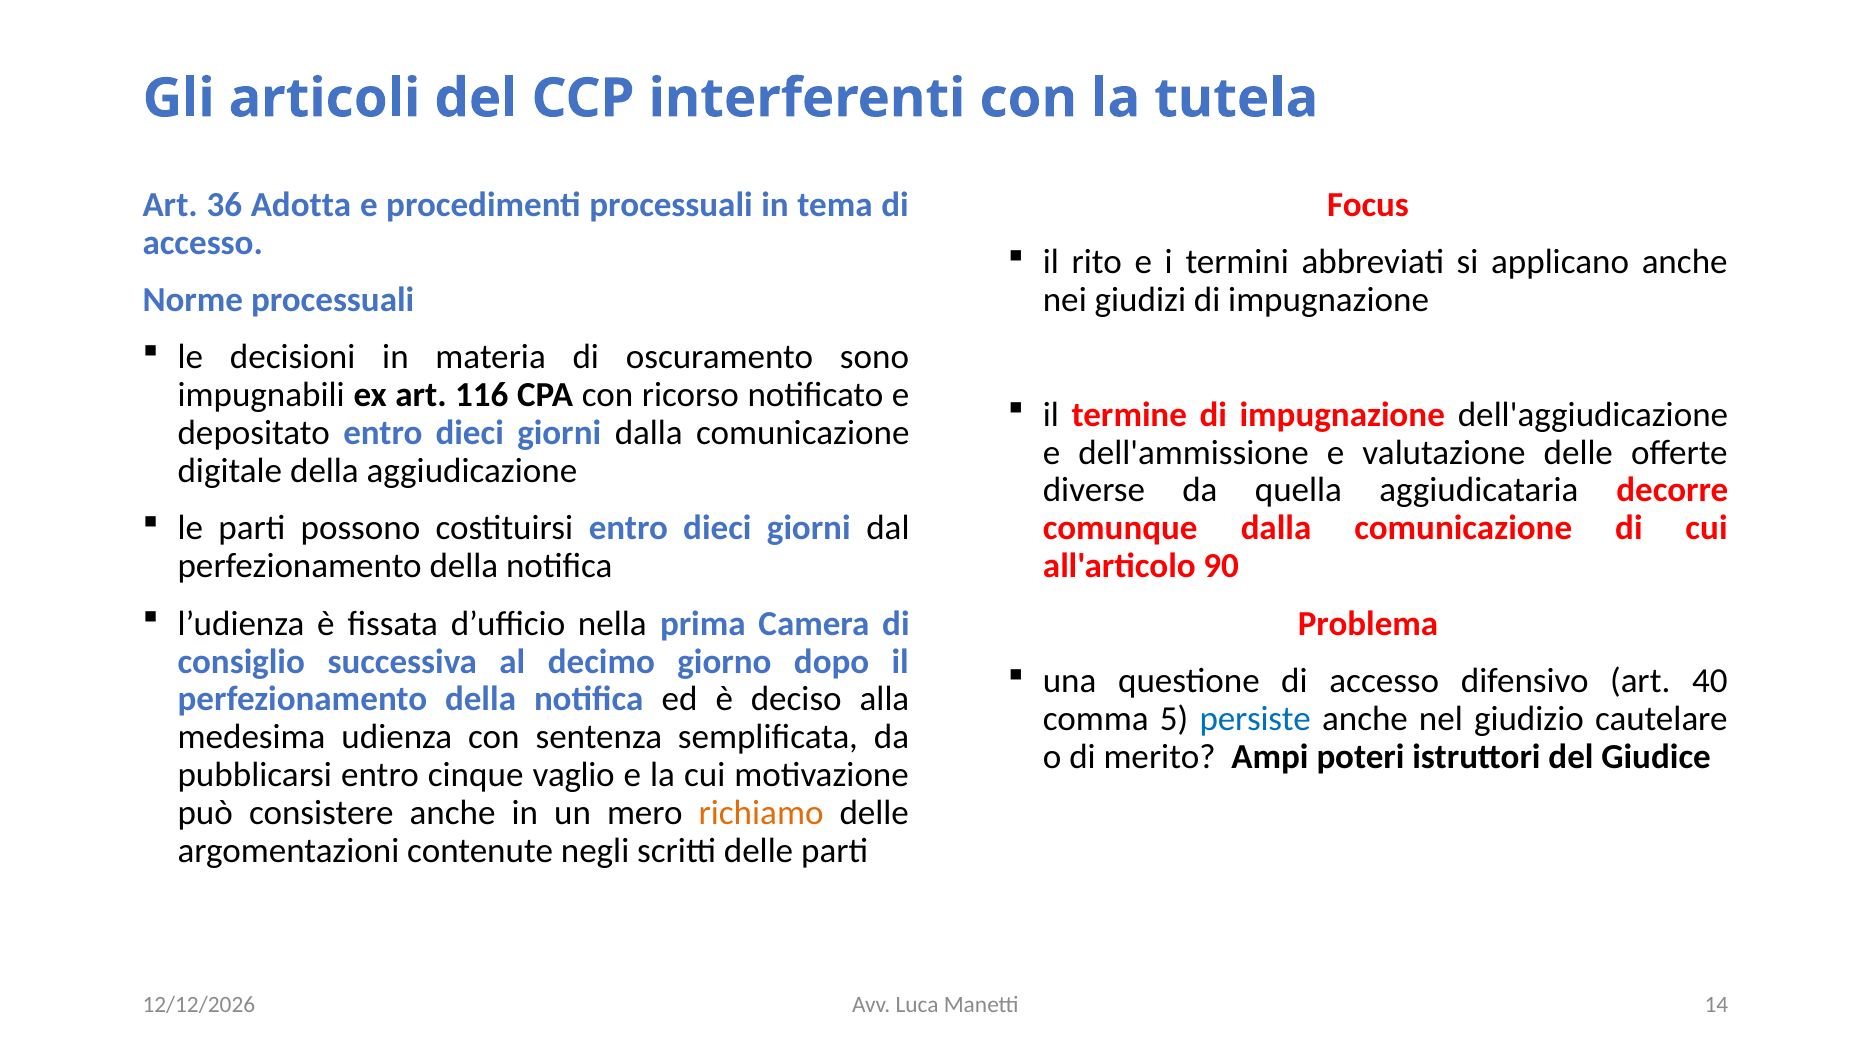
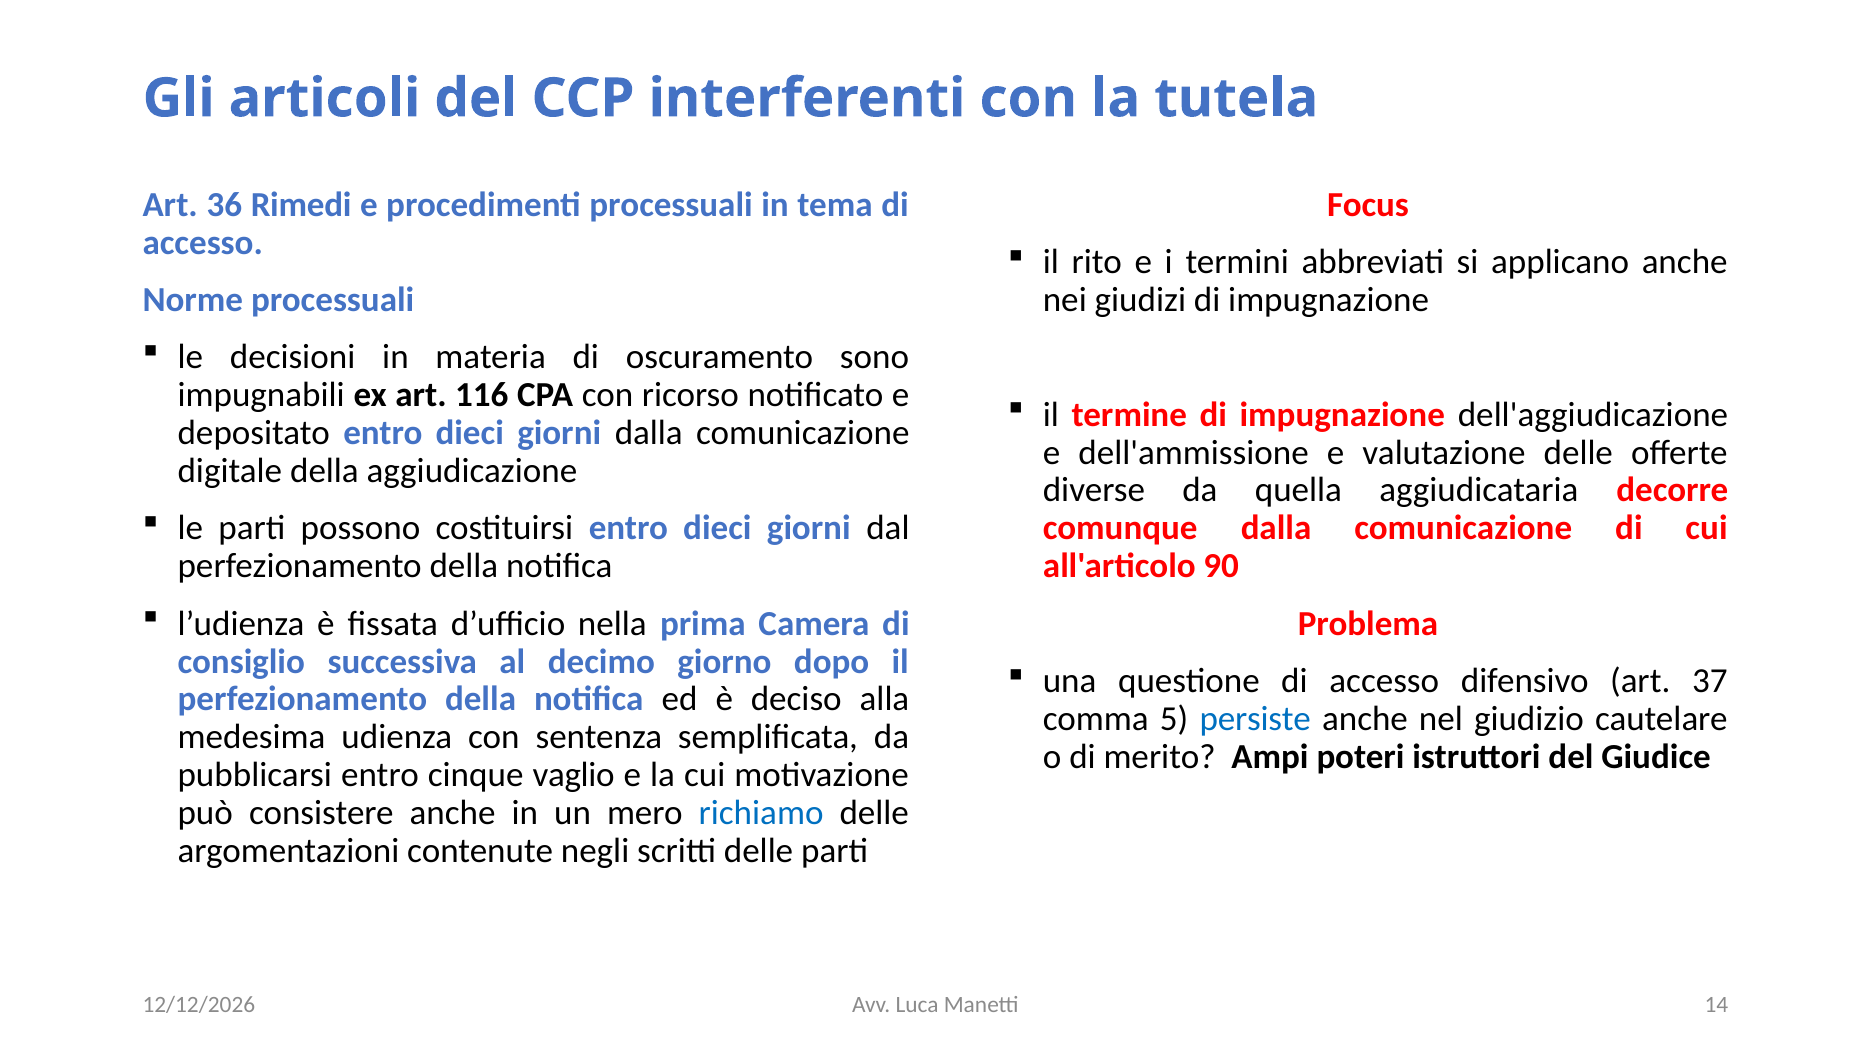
Adotta: Adotta -> Rimedi (301, 205)
40: 40 -> 37 (1710, 681)
richiamo colour: orange -> blue (761, 813)
